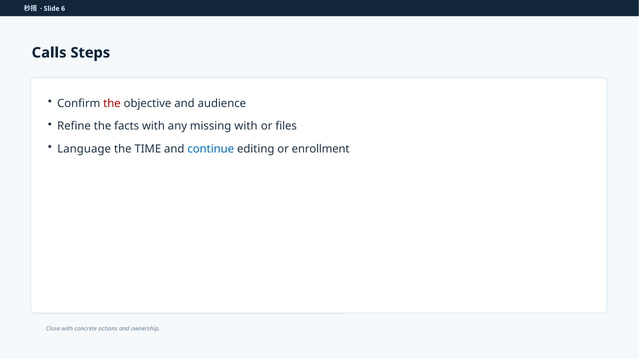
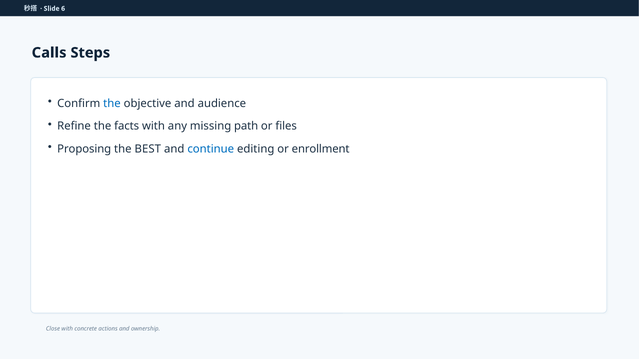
the colour: red -> blue (112, 103)
missing with: with -> path (246, 126)
Language: Language -> Proposing (84, 149)
TIME: TIME -> BEST (148, 149)
